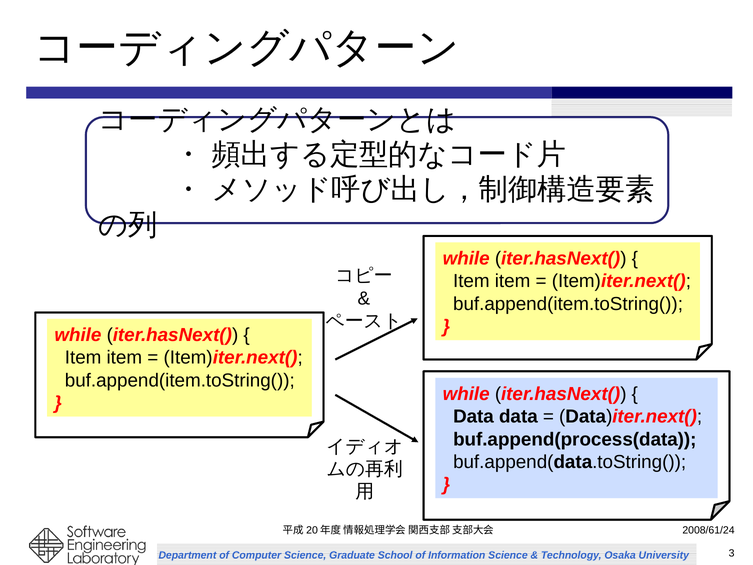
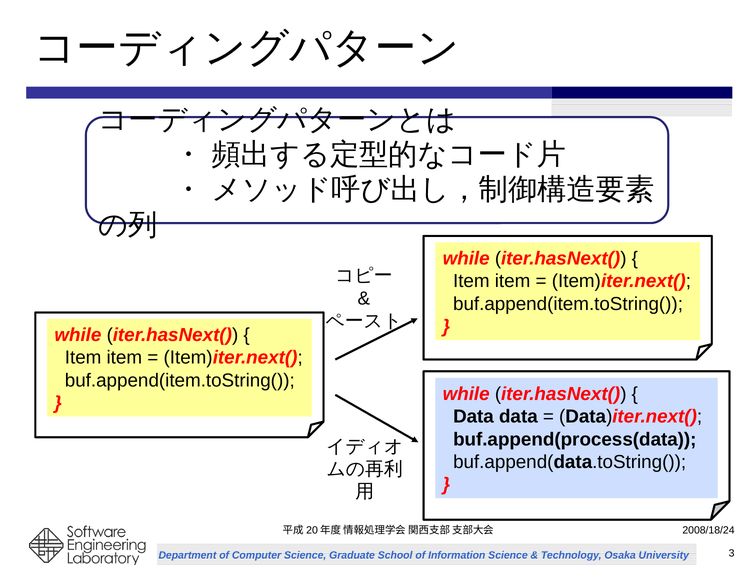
2008/61/24: 2008/61/24 -> 2008/18/24 (709, 530)
